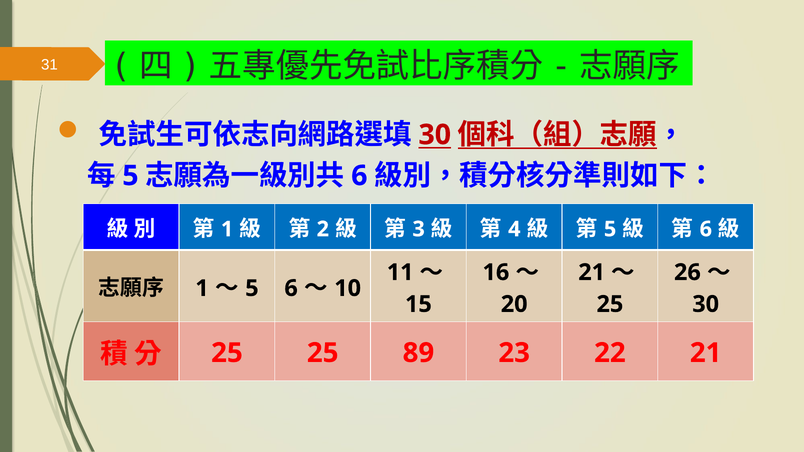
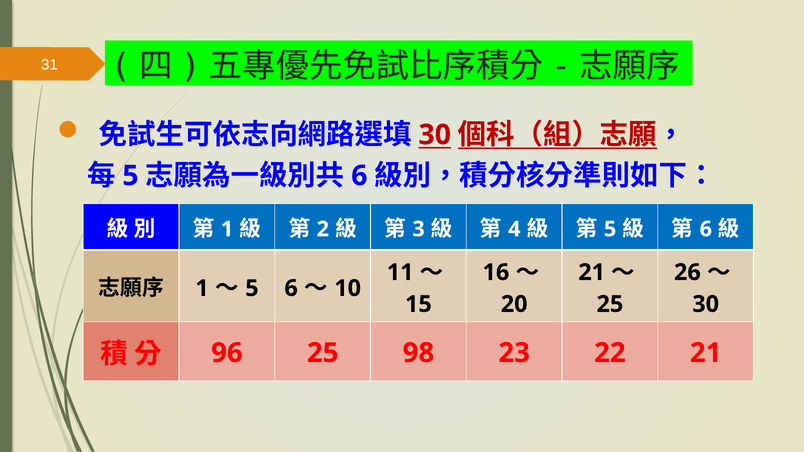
25: 25 -> 96 (227, 353)
89: 89 -> 98 (418, 353)
